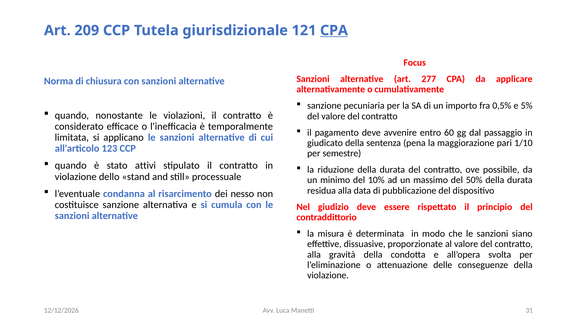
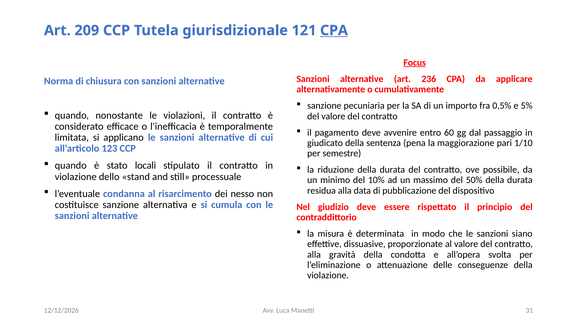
Focus underline: none -> present (415, 62)
277: 277 -> 236 (429, 79)
attivi: attivi -> locali (145, 165)
